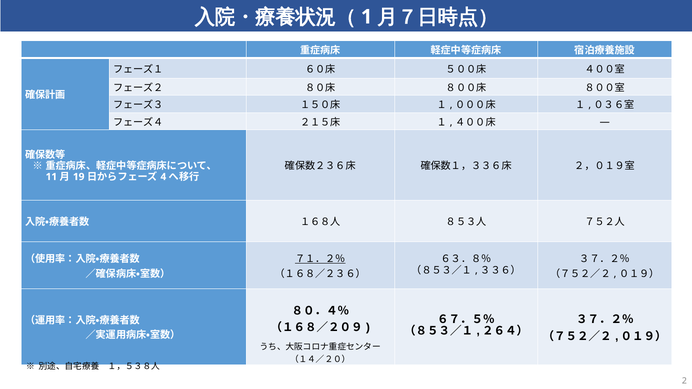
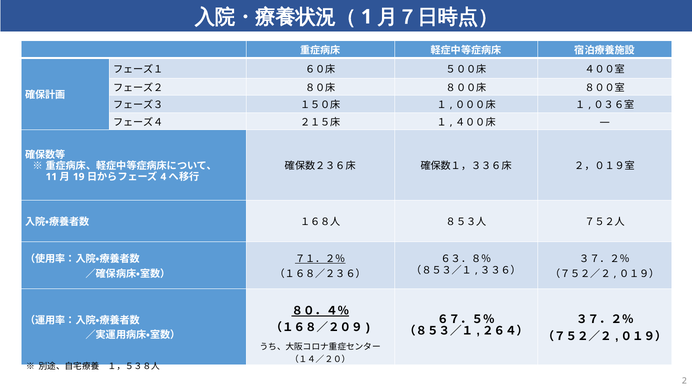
８０．４％ underline: none -> present (320, 311)
